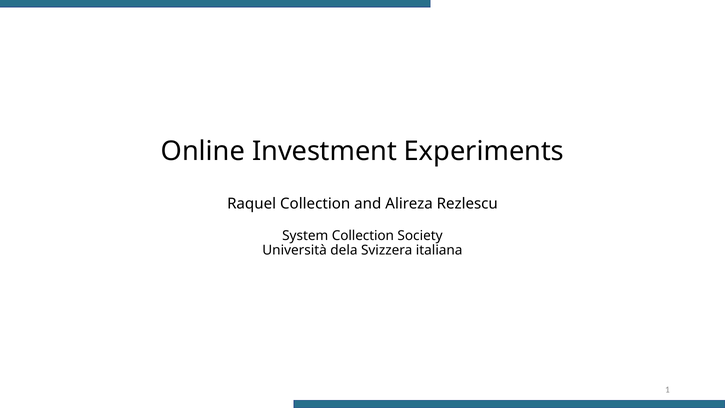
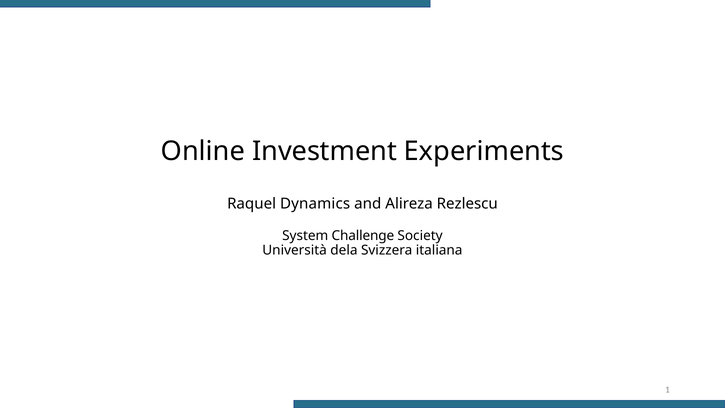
Raquel Collection: Collection -> Dynamics (315, 204)
System Collection: Collection -> Challenge (363, 236)
